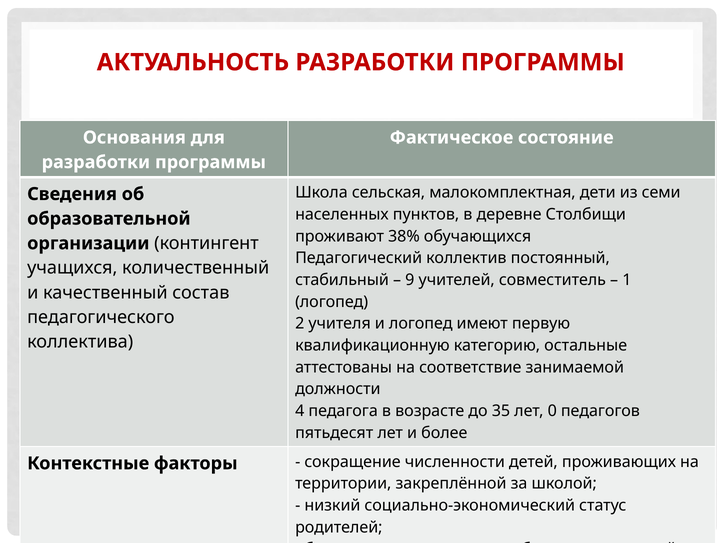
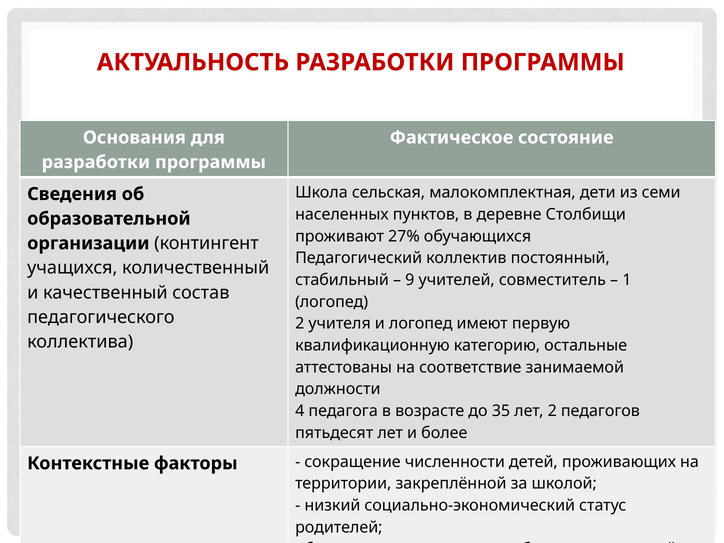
38%: 38% -> 27% (404, 236)
лет 0: 0 -> 2 (552, 411)
